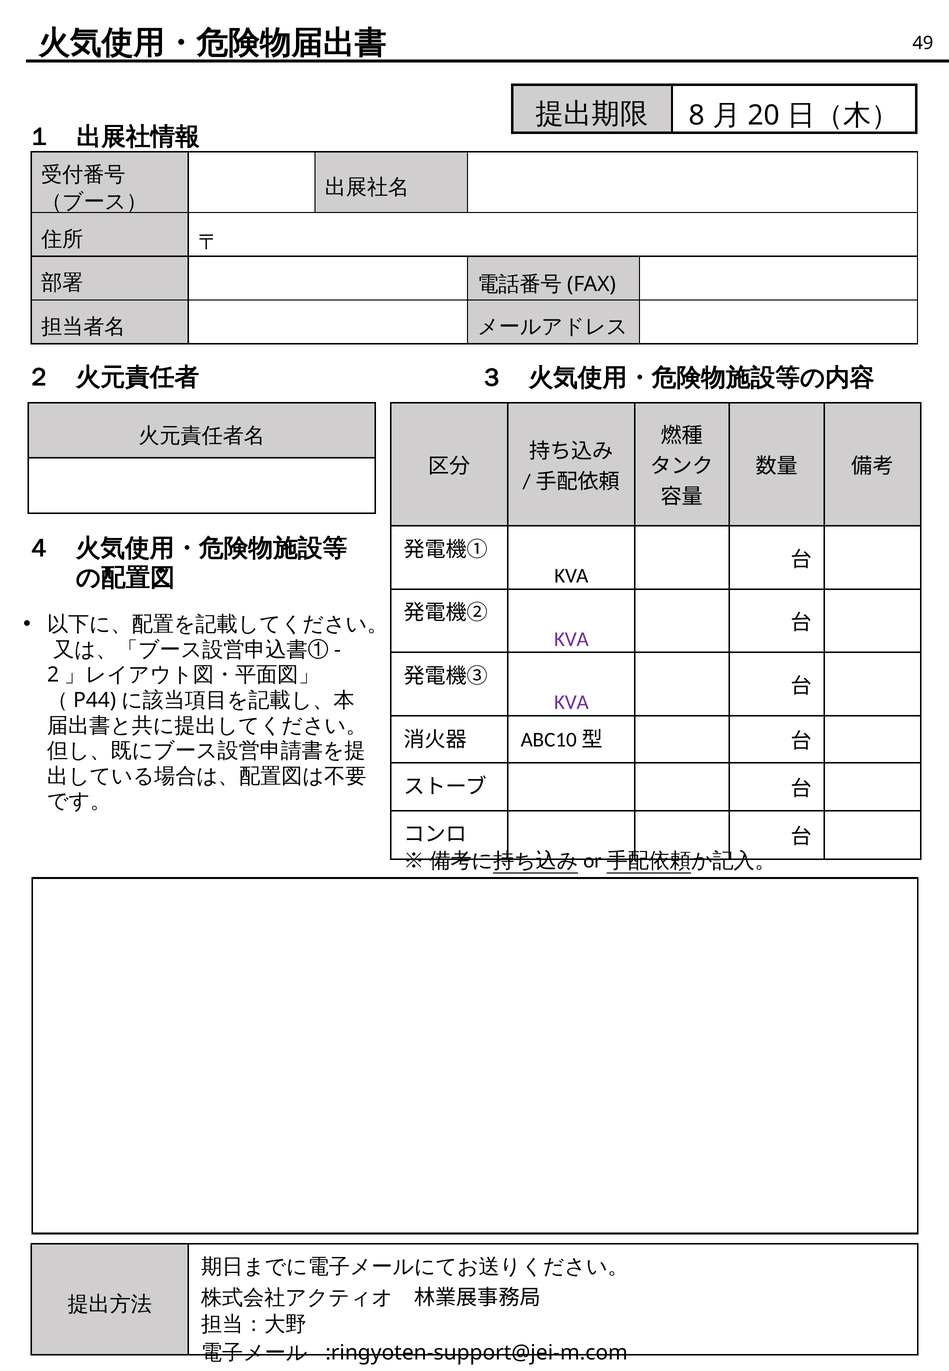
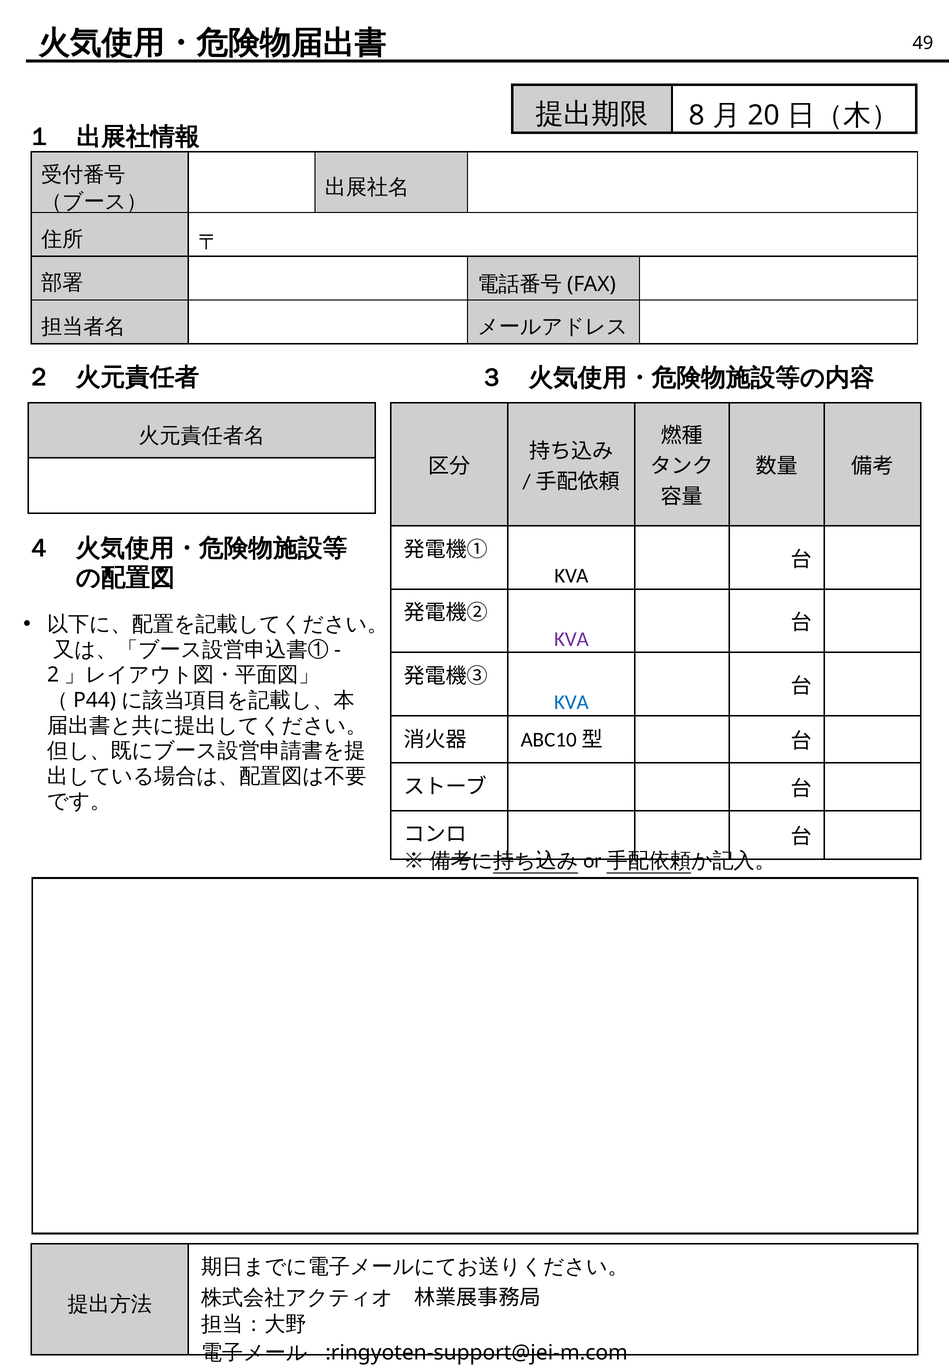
KVA colour: purple -> blue (571, 702)
